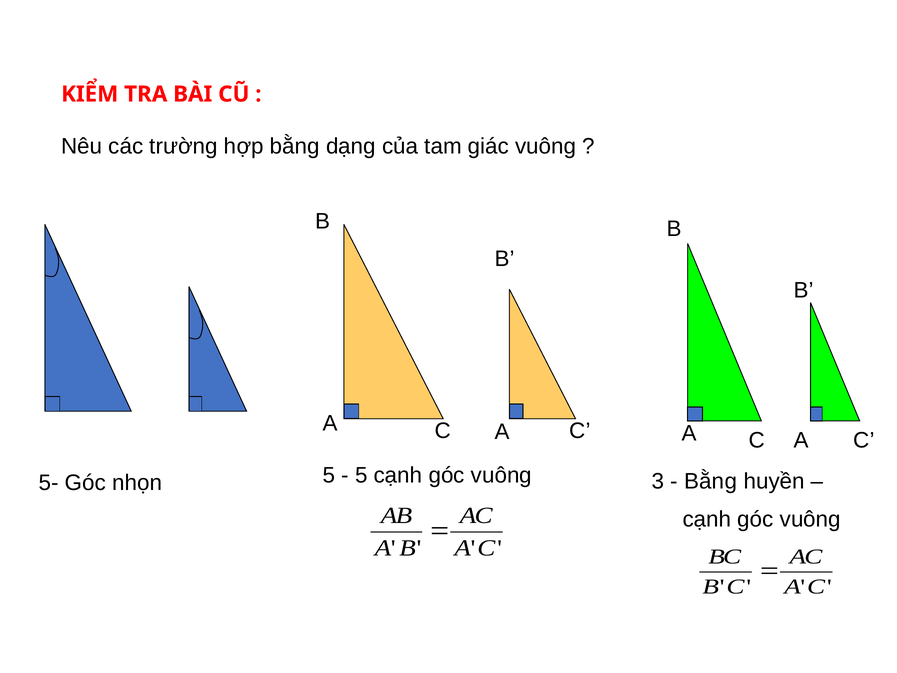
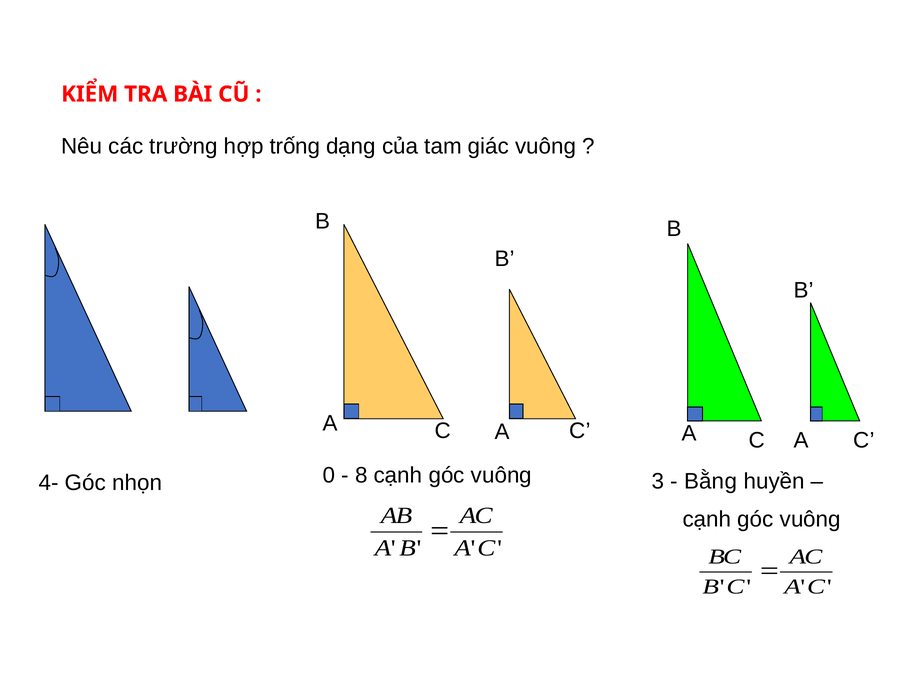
hợp bằng: bằng -> trống (295, 146)
5-: 5- -> 4- (49, 483)
nhọn 5: 5 -> 0 (329, 475)
5: 5 -> 8 (361, 475)
